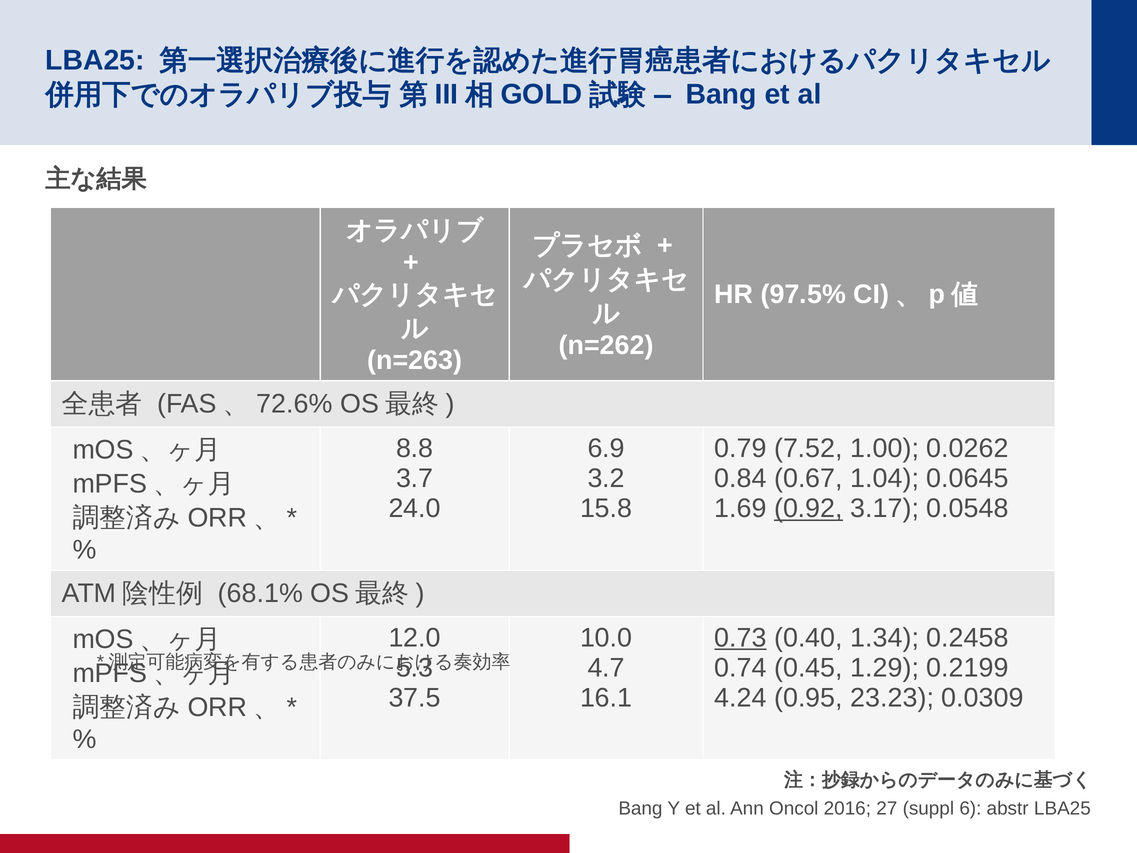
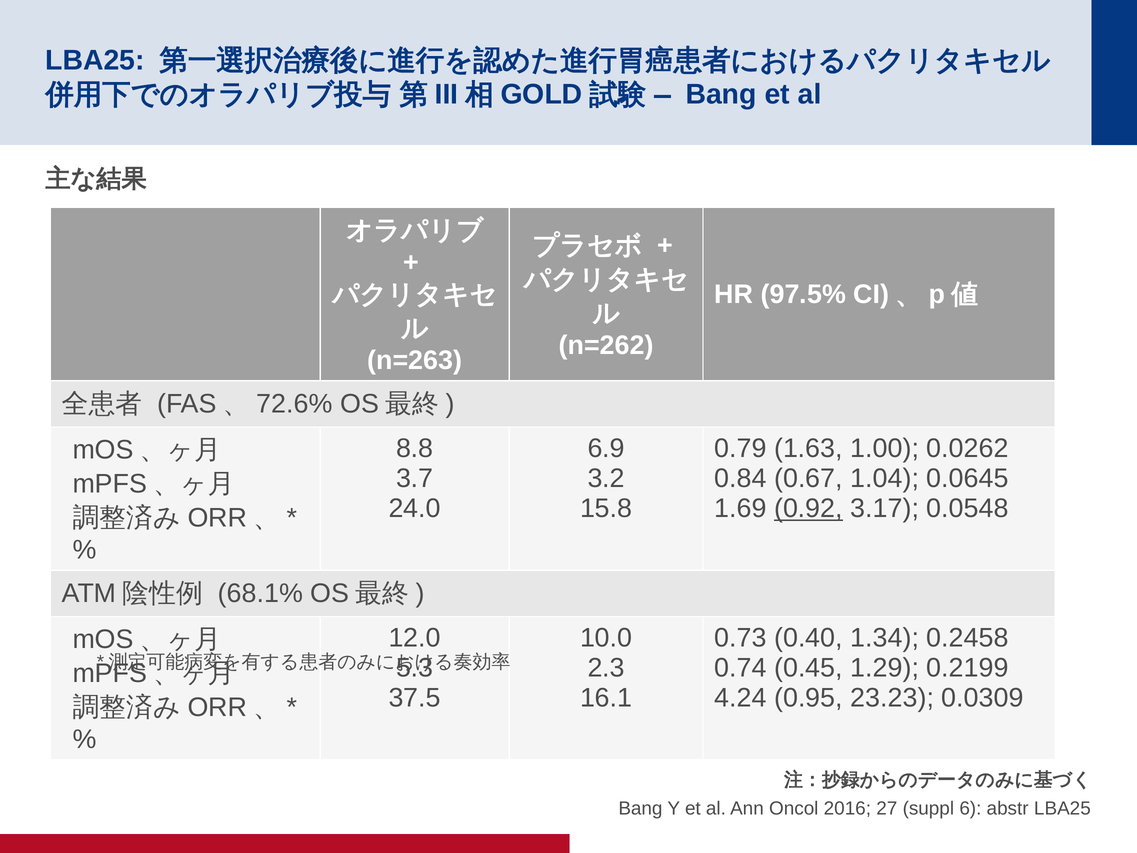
7.52: 7.52 -> 1.63 (808, 448)
0.73 underline: present -> none (741, 638)
4.7: 4.7 -> 2.3 (606, 668)
